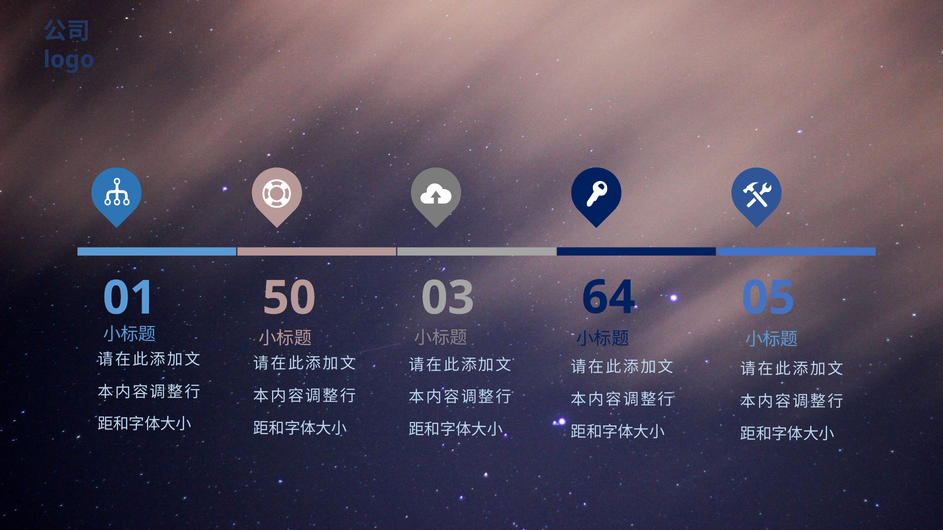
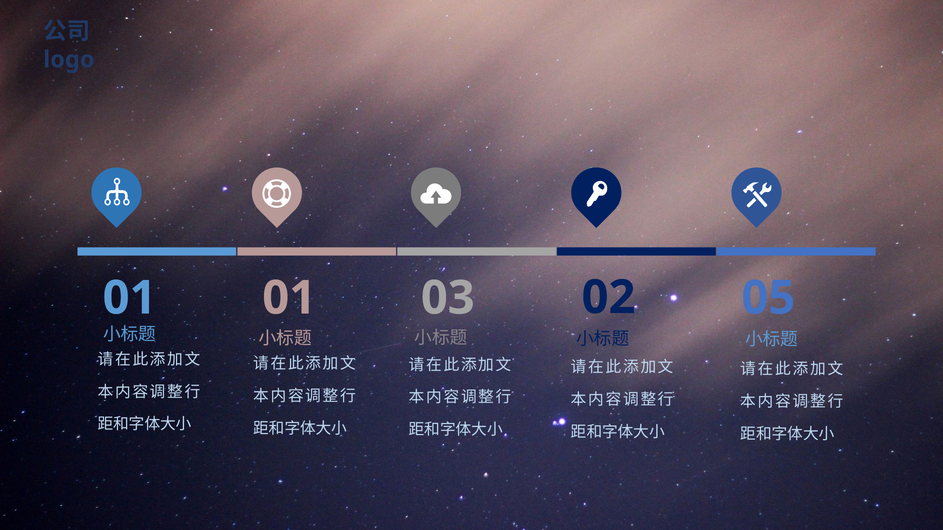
50: 50 -> 01 (289, 298)
64: 64 -> 02 (609, 298)
